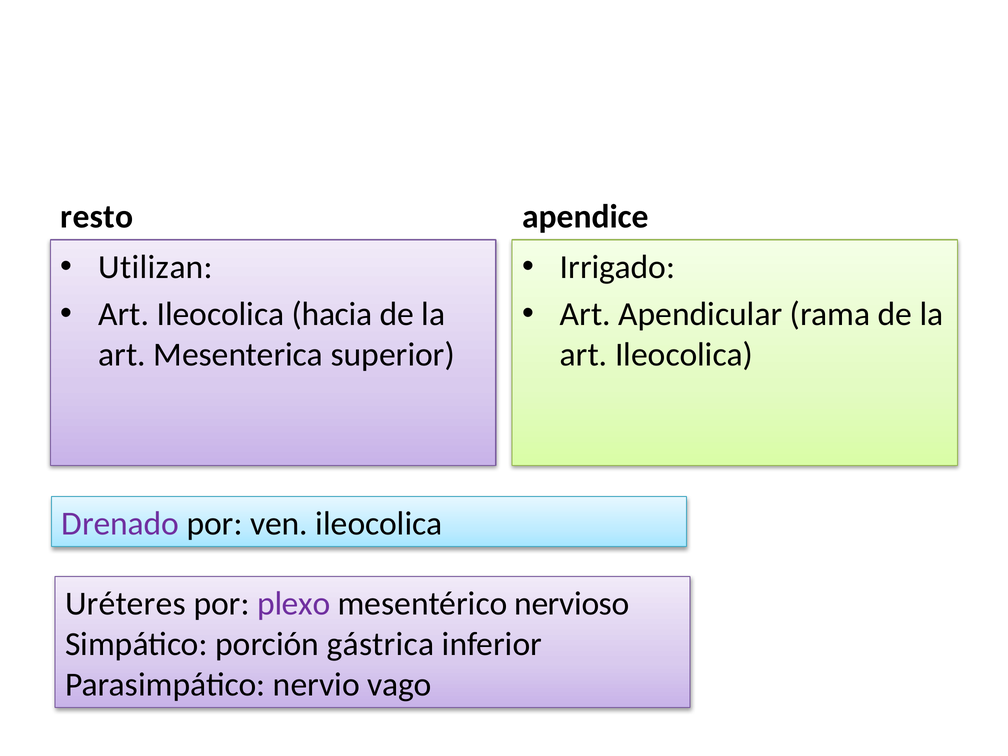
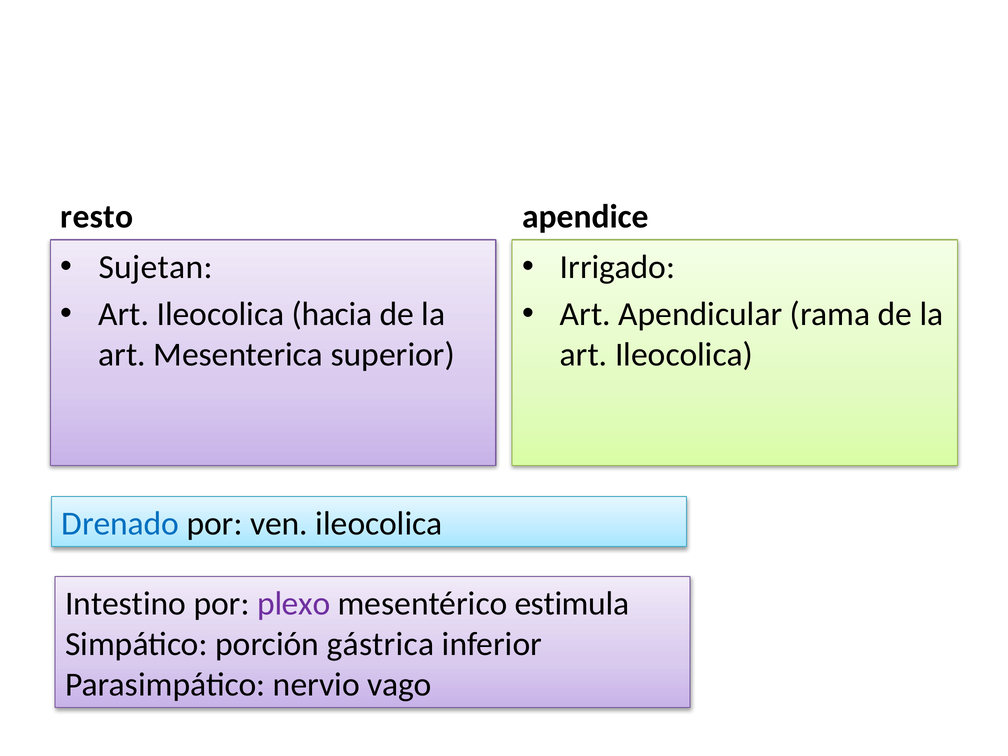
Utilizan: Utilizan -> Sujetan (156, 267)
Drenado colour: purple -> blue (120, 524)
Uréteres: Uréteres -> Intestino (126, 604)
nervioso: nervioso -> estimula (572, 604)
